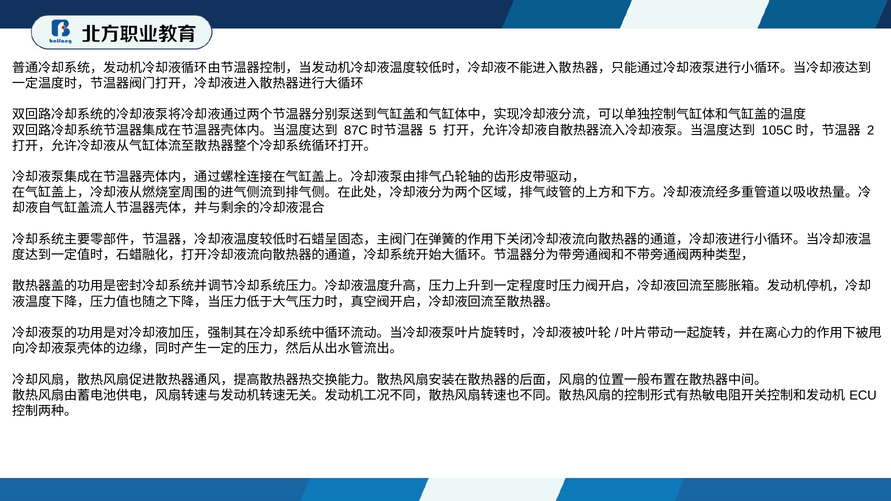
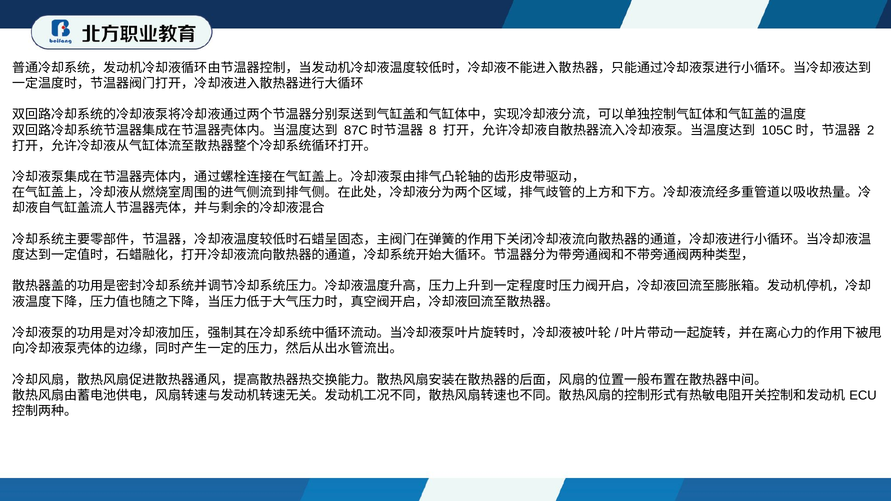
5: 5 -> 8 (433, 130)
